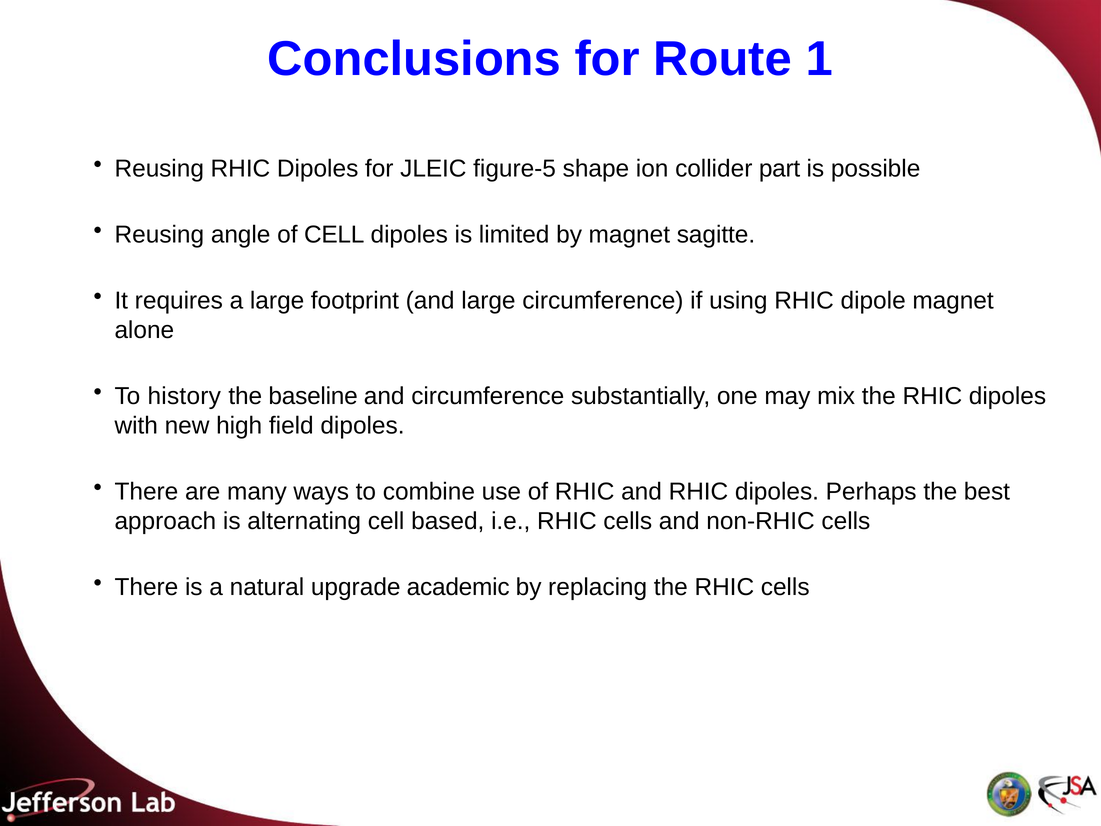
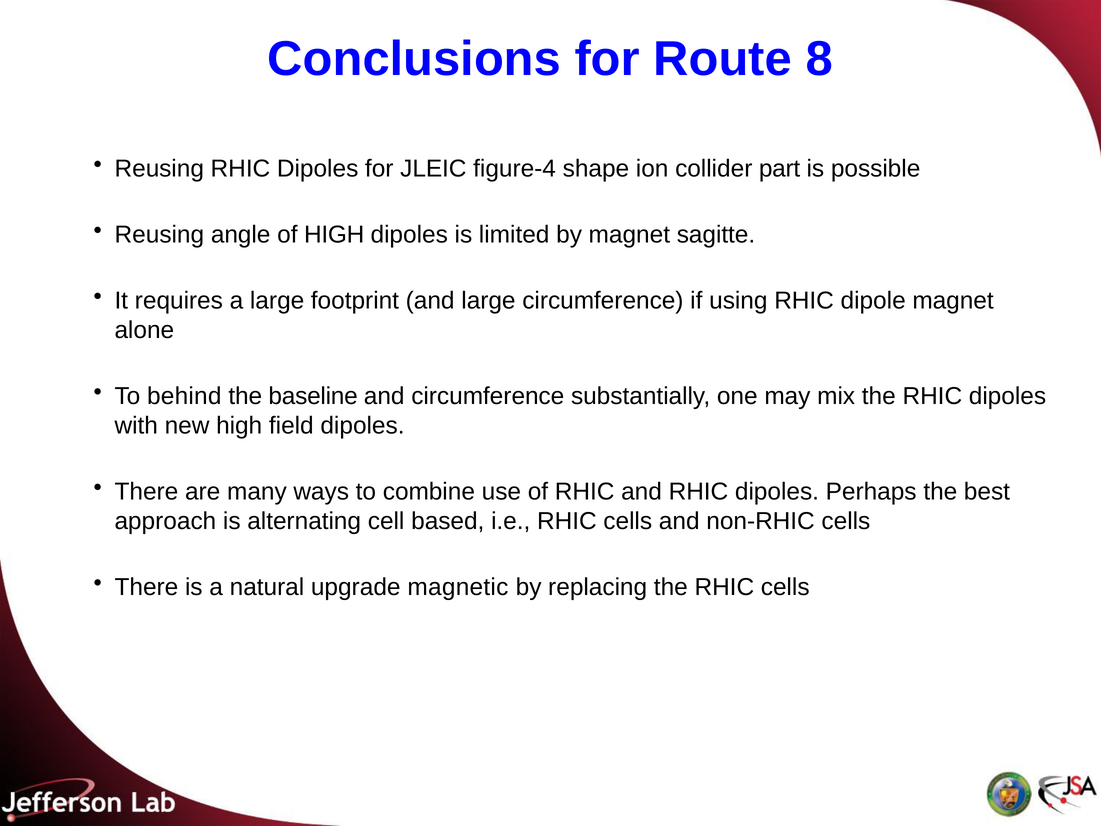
1: 1 -> 8 (819, 59)
figure-5: figure-5 -> figure-4 (515, 169)
of CELL: CELL -> HIGH (334, 235)
history: history -> behind (184, 396)
academic: academic -> magnetic (458, 587)
